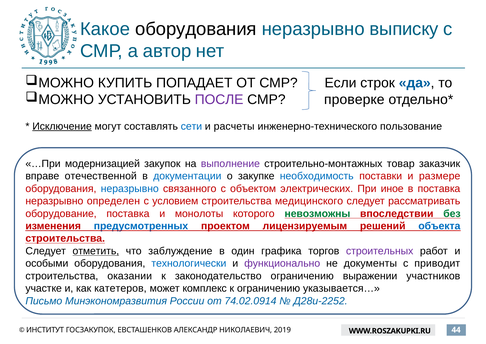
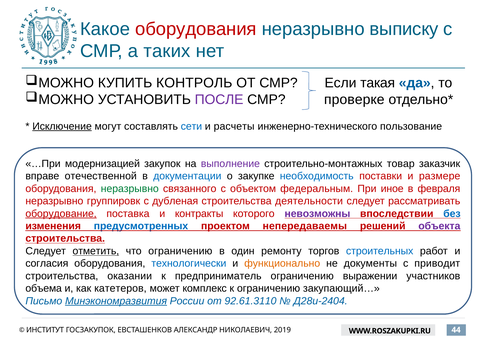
оборудования colour: black -> red (196, 29)
автор: автор -> таких (167, 51)
ПОПАДАЕТ: ПОПАДАЕТ -> КОНТРОЛЬ (194, 83)
строк: строк -> такая (378, 83)
неразрывно colour: blue -> green (130, 188)
электрических: электрических -> федеральным (317, 188)
в поставка: поставка -> февраля (439, 188)
определен: определен -> группировк (114, 201)
условием: условием -> дубленая (175, 201)
медицинского: медицинского -> деятельности (309, 201)
оборудование underline: none -> present (61, 213)
монолоты: монолоты -> контракты (199, 213)
невозможны colour: green -> purple (317, 213)
без colour: green -> blue (452, 213)
лицензируемым: лицензируемым -> непередаваемы (305, 226)
объекта colour: blue -> purple (439, 226)
что заблуждение: заблуждение -> ограничению (180, 251)
графика: графика -> ремонту (281, 251)
строительных colour: purple -> blue (380, 251)
особыми: особыми -> согласия (47, 263)
функционально colour: purple -> orange (282, 263)
законодательство: законодательство -> предприниматель (218, 276)
участке: участке -> объема (44, 288)
указывается…: указывается… -> закупающий… (341, 288)
Минэкономразвития underline: none -> present (116, 301)
74.02.0914: 74.02.0914 -> 92.61.3110 (251, 301)
Д28и-2252: Д28и-2252 -> Д28и-2404 (321, 301)
